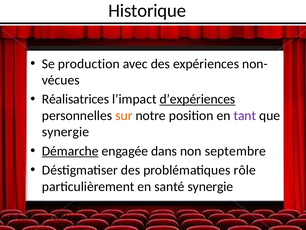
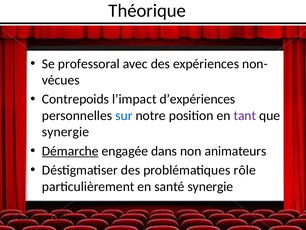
Historique: Historique -> Théorique (147, 11)
production: production -> professoral (89, 64)
Réalisatrices: Réalisatrices -> Contrepoids (75, 99)
d’expériences underline: present -> none (197, 99)
sur colour: orange -> blue (124, 115)
septembre: septembre -> animateurs (235, 151)
